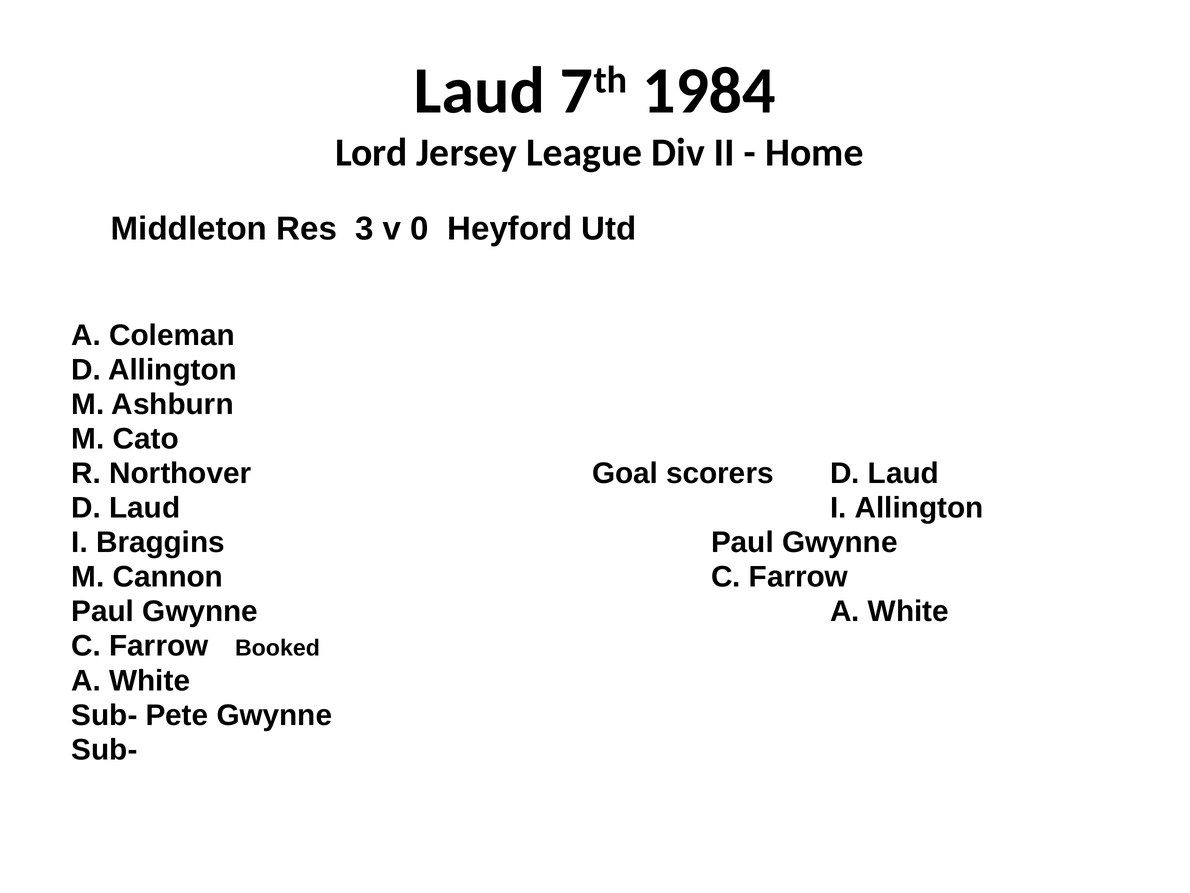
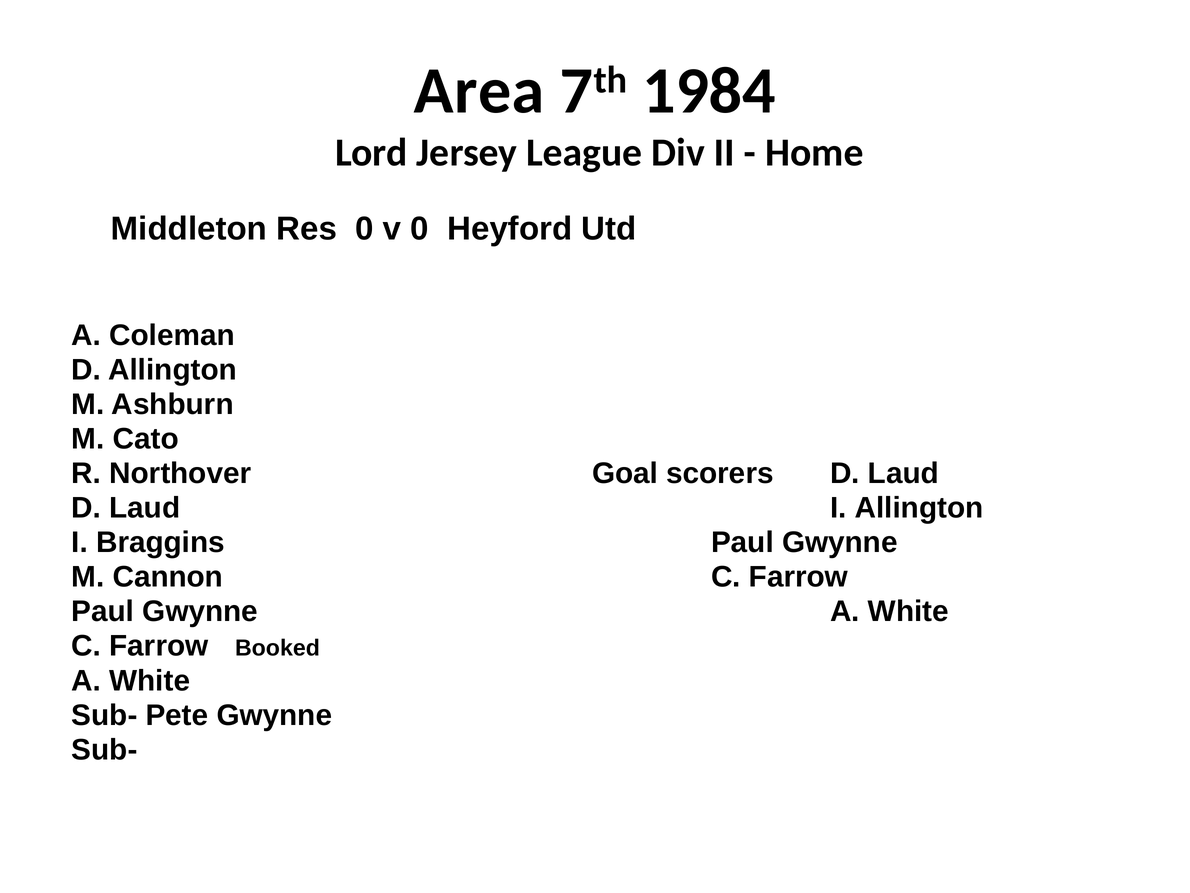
Laud: Laud -> Area (479, 91)
Res 3: 3 -> 0 (364, 229)
